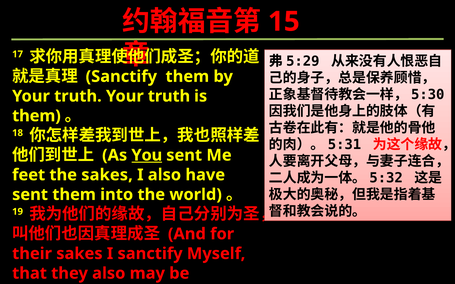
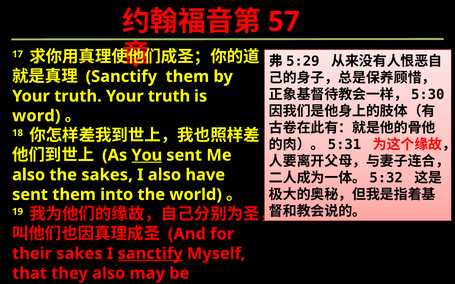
15: 15 -> 57 (284, 22)
them: them -> word (36, 116)
feet: feet -> also (29, 175)
sanctify underline: none -> present (150, 254)
